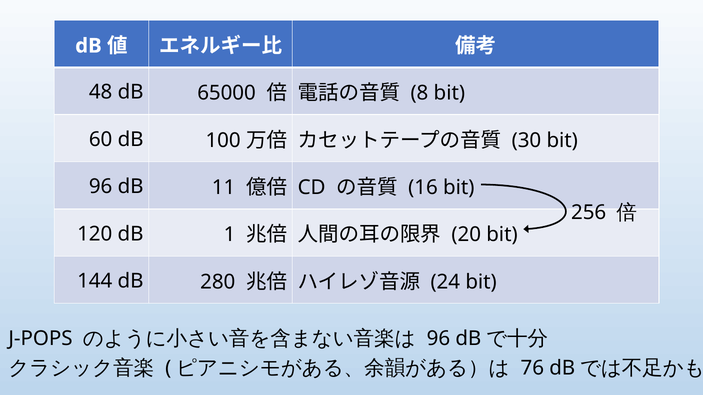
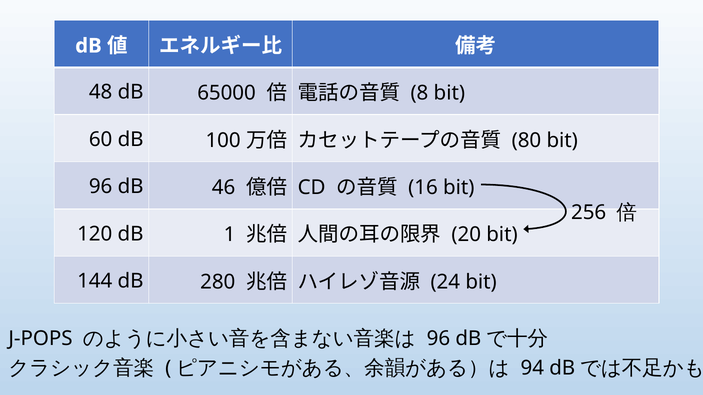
30: 30 -> 80 (526, 140)
11: 11 -> 46 (224, 188)
76: 76 -> 94 (532, 368)
